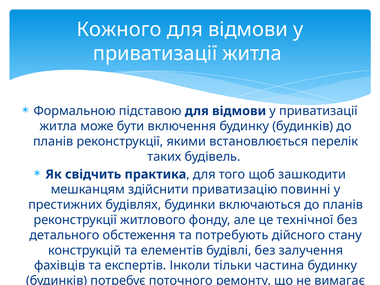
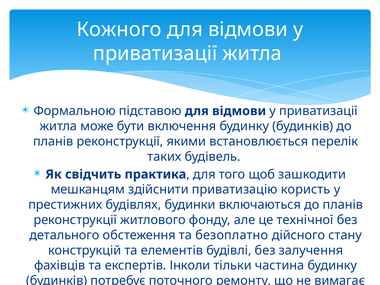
повинні: повинні -> користь (306, 190)
потребують: потребують -> безоплатно (232, 235)
